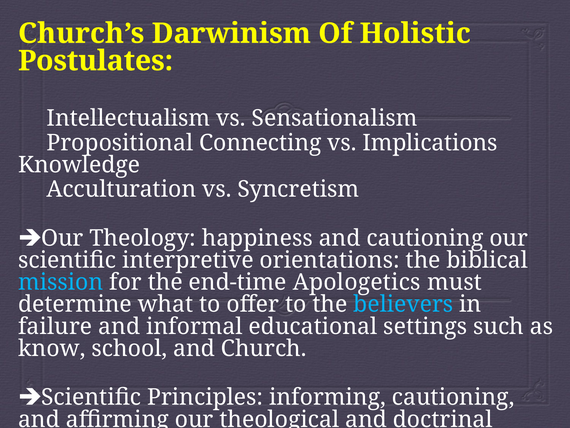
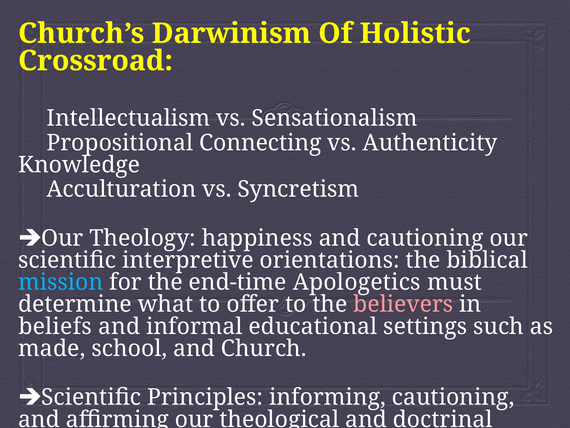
Postulates: Postulates -> Crossroad (96, 61)
Implications: Implications -> Authenticity (430, 143)
believers colour: light blue -> pink (403, 304)
failure: failure -> beliefs (55, 326)
know: know -> made (52, 348)
